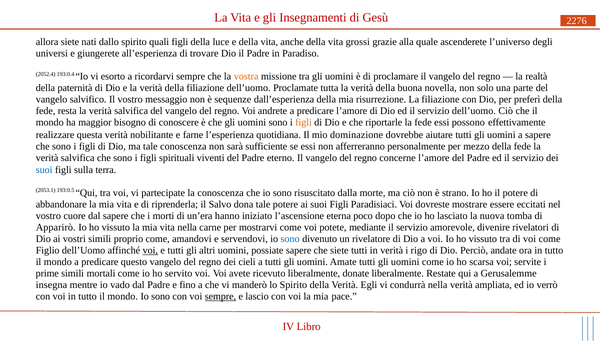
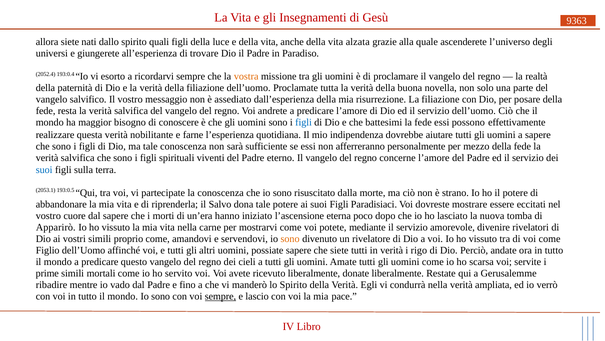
2276: 2276 -> 9363 (577, 21)
grossi: grossi -> alzata (358, 42)
sequenze: sequenze -> assediato (233, 100)
preferì: preferì -> posare (527, 100)
figli colour: orange -> blue (304, 123)
riportarle: riportarle -> battesimi (384, 123)
dominazione: dominazione -> indipendenza (357, 135)
sono colour: blue -> orange (290, 239)
voi underline: present -> none (150, 250)
insegna: insegna -> ribadire (52, 285)
